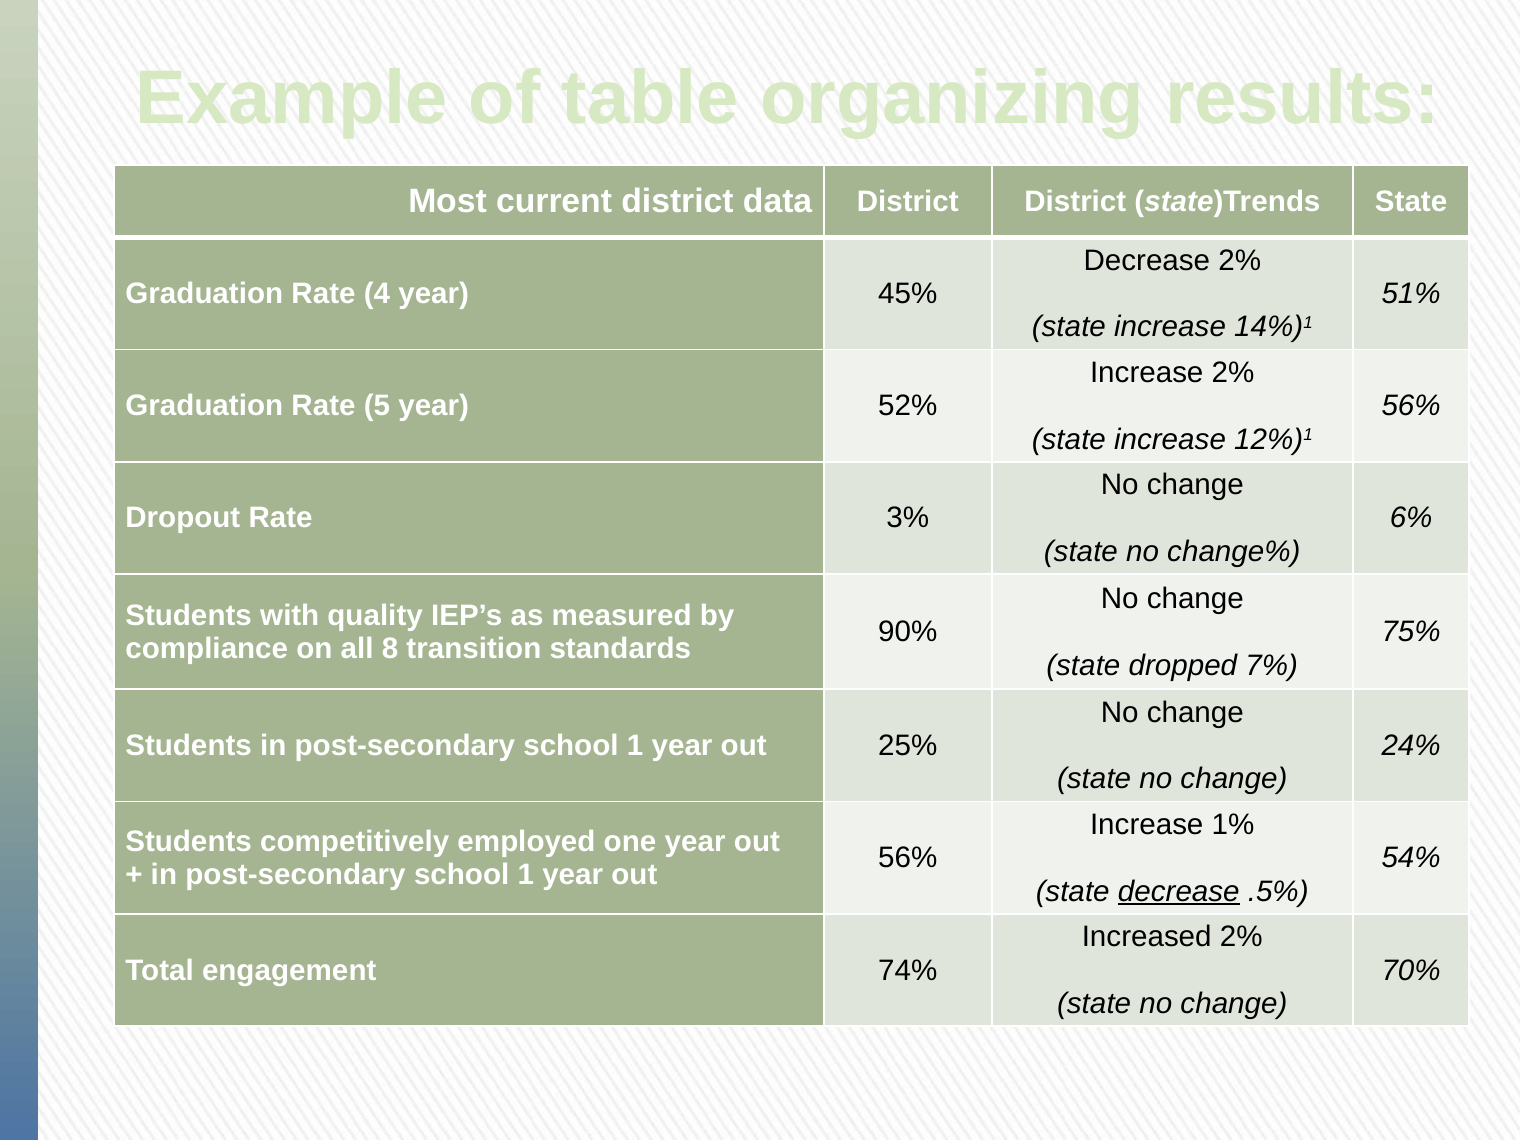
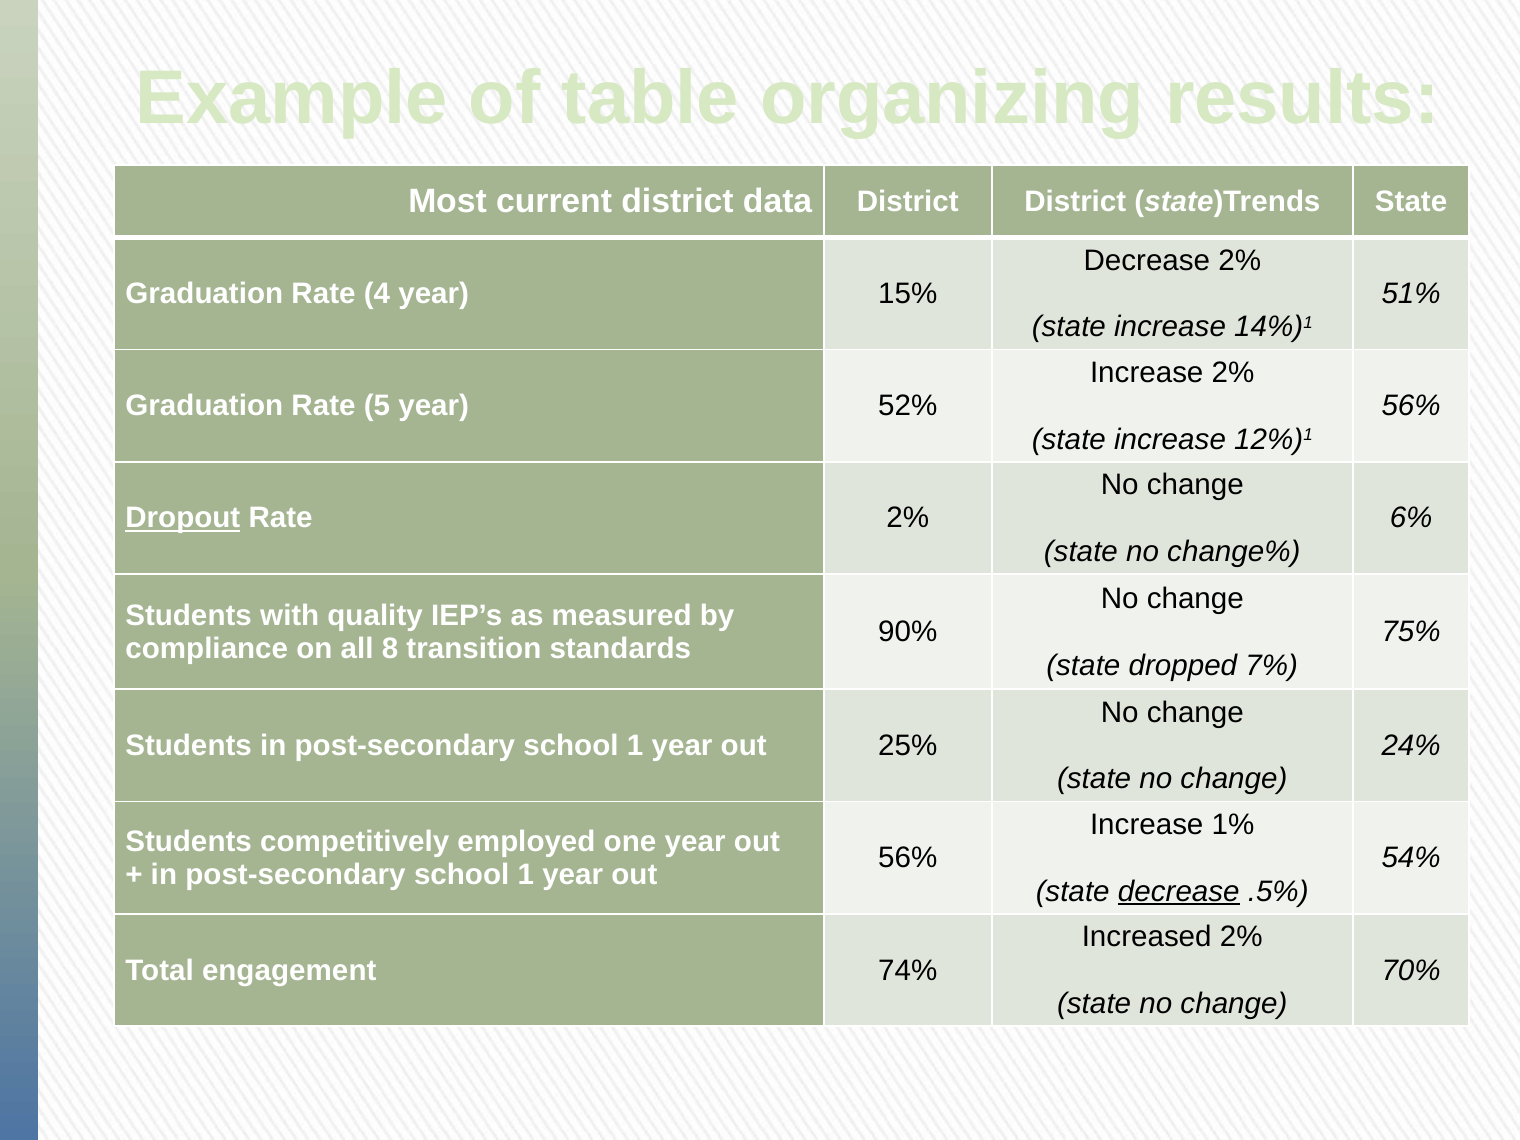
45%: 45% -> 15% (908, 294)
Dropout underline: none -> present (183, 518)
Rate 3%: 3% -> 2% (908, 518)
